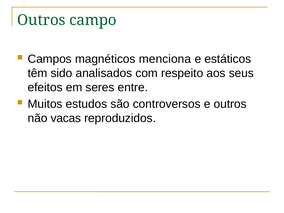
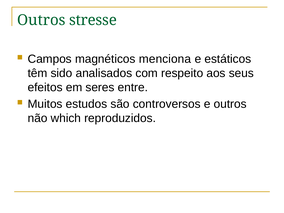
campo: campo -> stresse (93, 20)
vacas: vacas -> which (66, 118)
